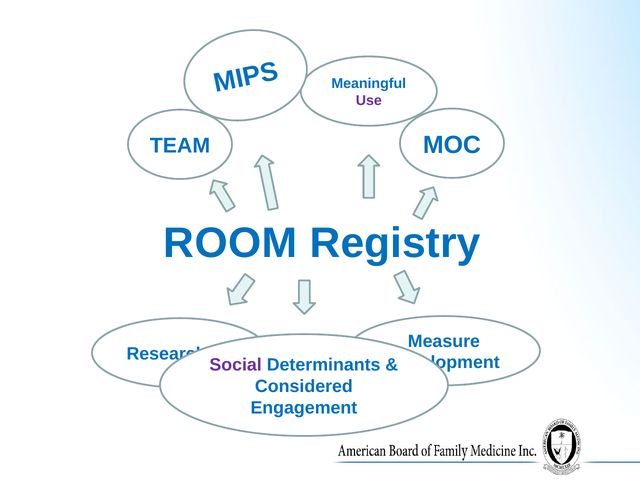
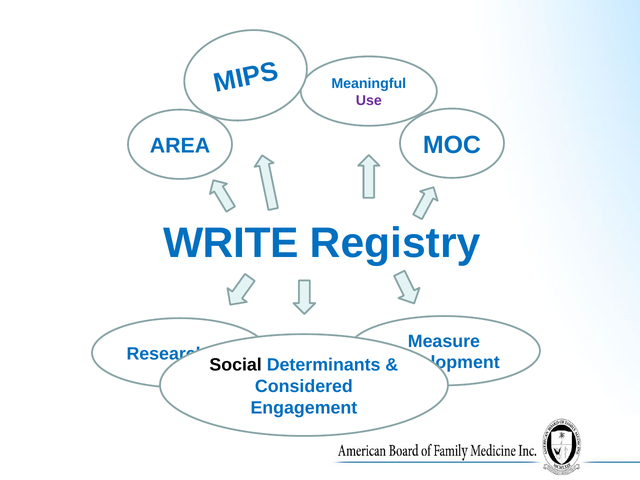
TEAM: TEAM -> AREA (180, 146)
ROOM: ROOM -> WRITE (231, 243)
Social colour: purple -> black (236, 365)
